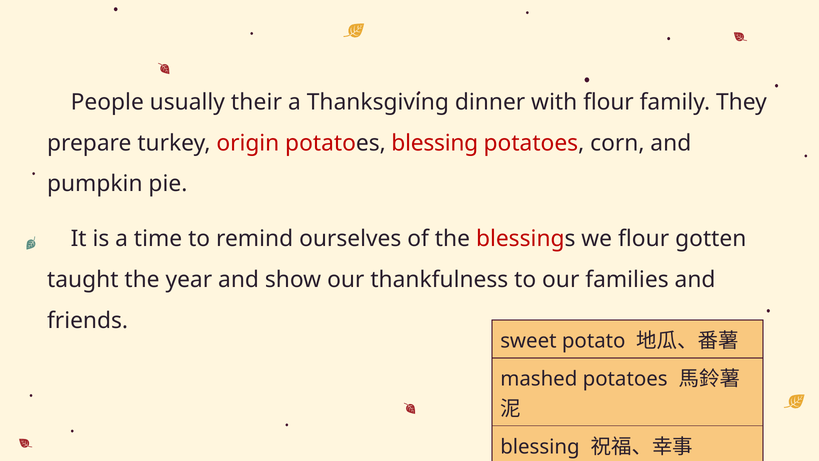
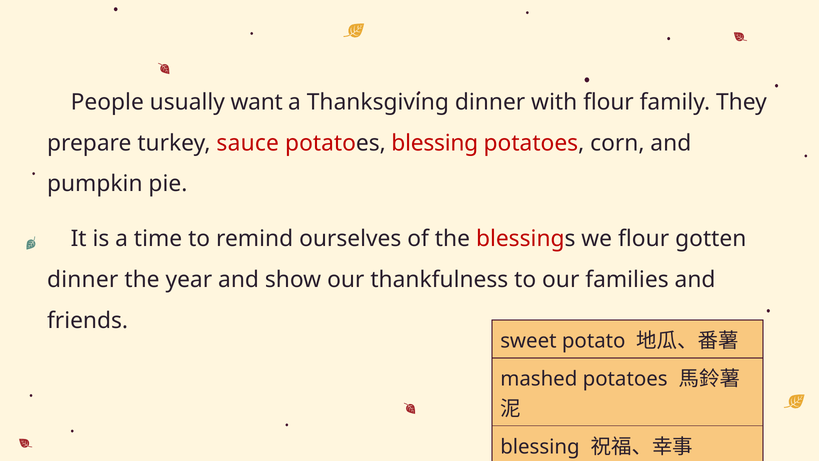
their: their -> want (257, 102)
origin: origin -> sauce (248, 143)
taught: taught -> dinner (83, 279)
